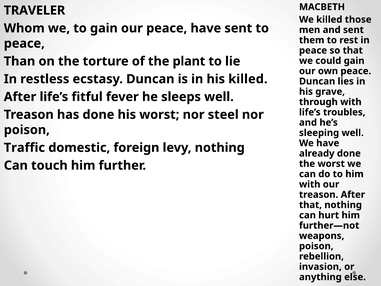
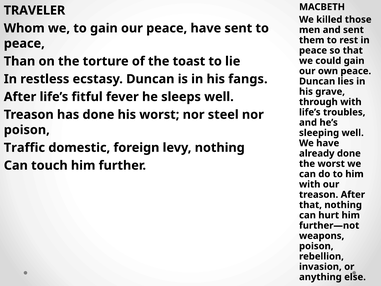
plant: plant -> toast (189, 61)
his killed: killed -> fangs (248, 79)
